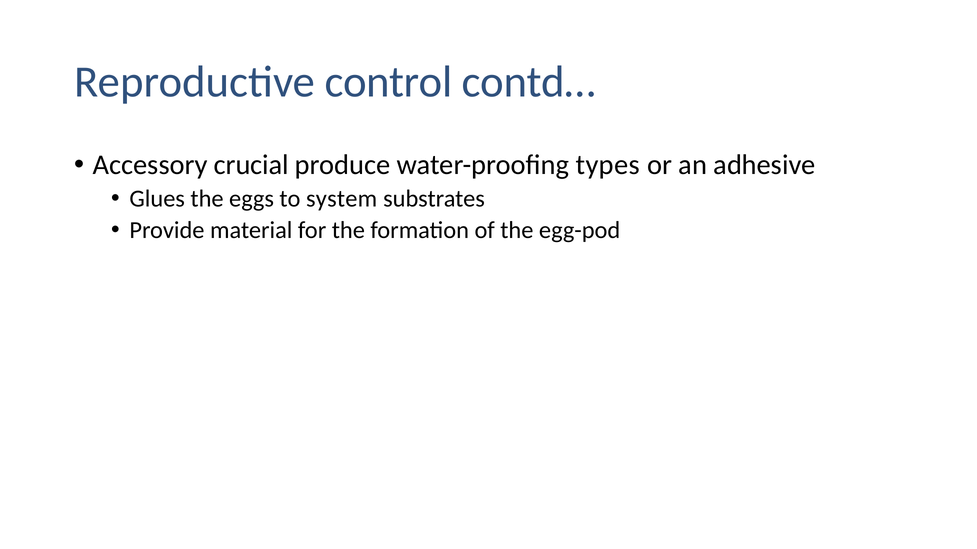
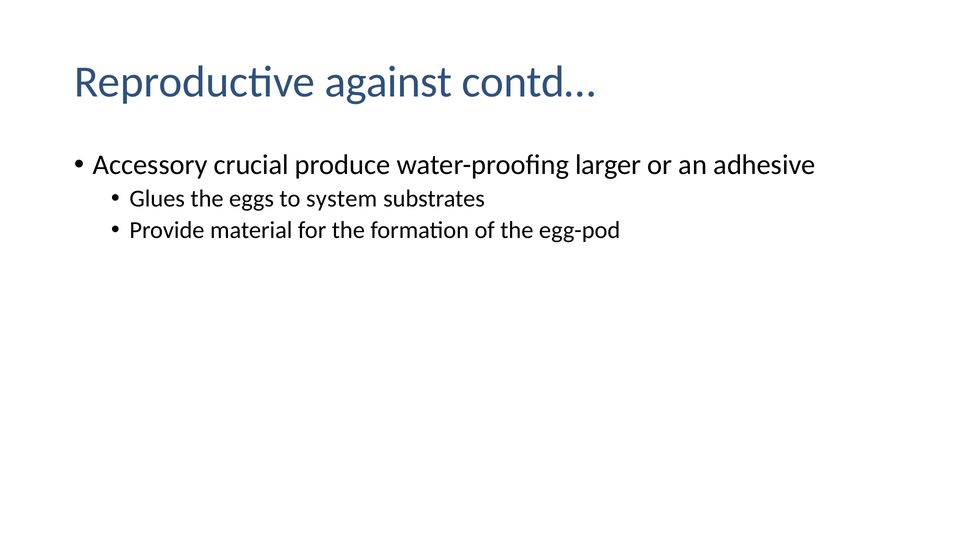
control: control -> against (388, 82)
types: types -> larger (608, 165)
